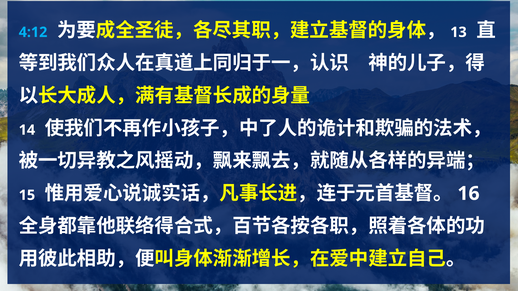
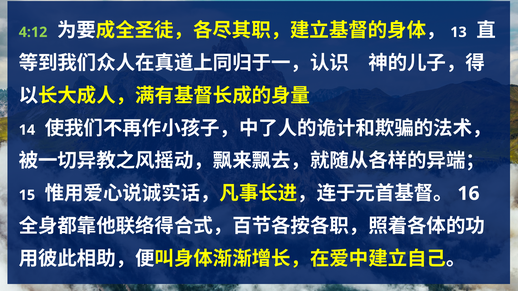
4:12 colour: light blue -> light green (33, 32)
